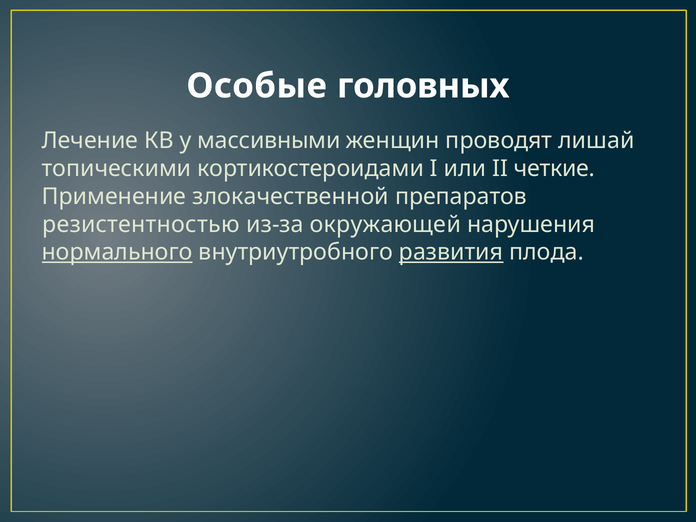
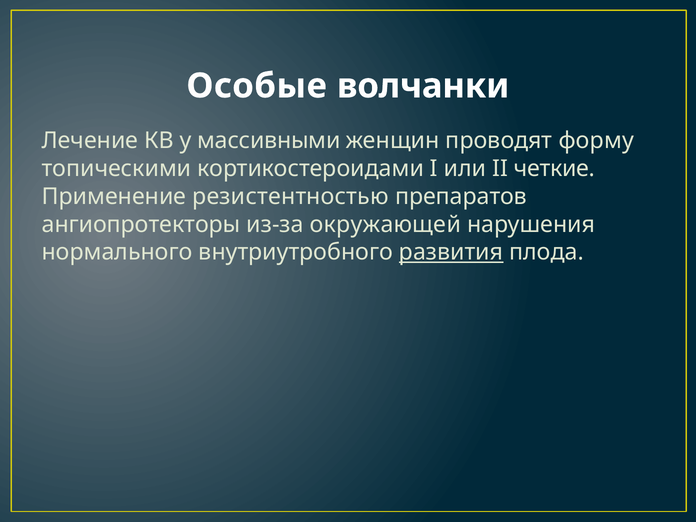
головных: головных -> волчанки (423, 86)
лишай: лишай -> форму (596, 141)
злокачественной: злокачественной -> резистентностью (291, 197)
резистентностью: резистентностью -> ангиопротекторы (141, 224)
нормального underline: present -> none (117, 252)
